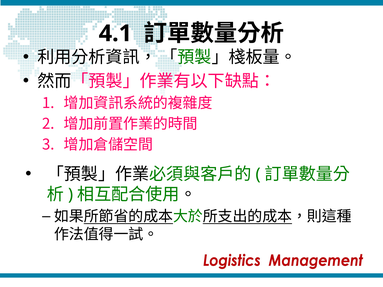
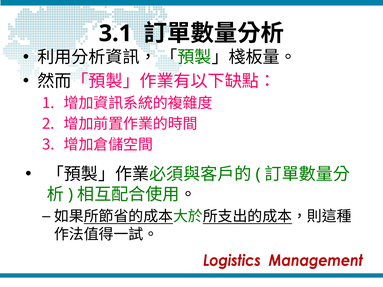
4.1: 4.1 -> 3.1 (115, 33)
